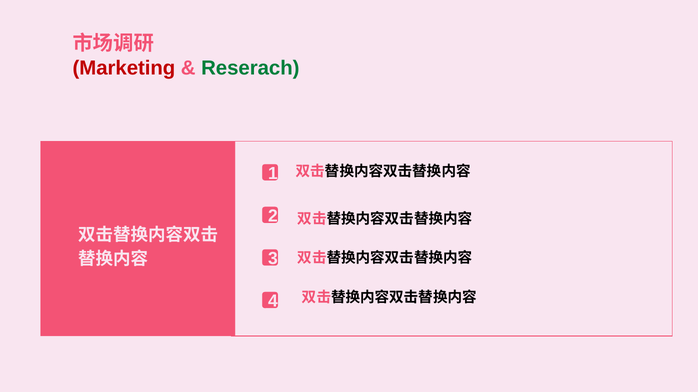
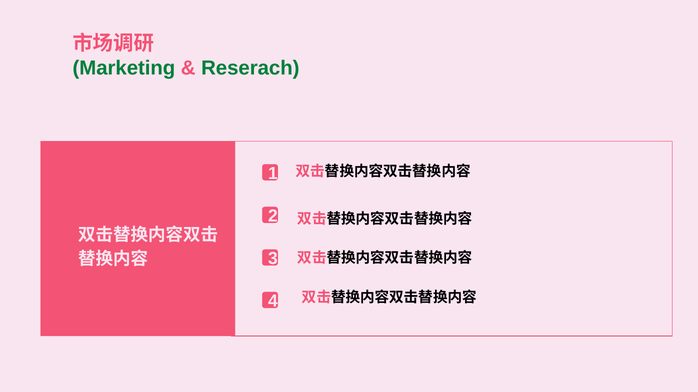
Marketing colour: red -> green (124, 68)
